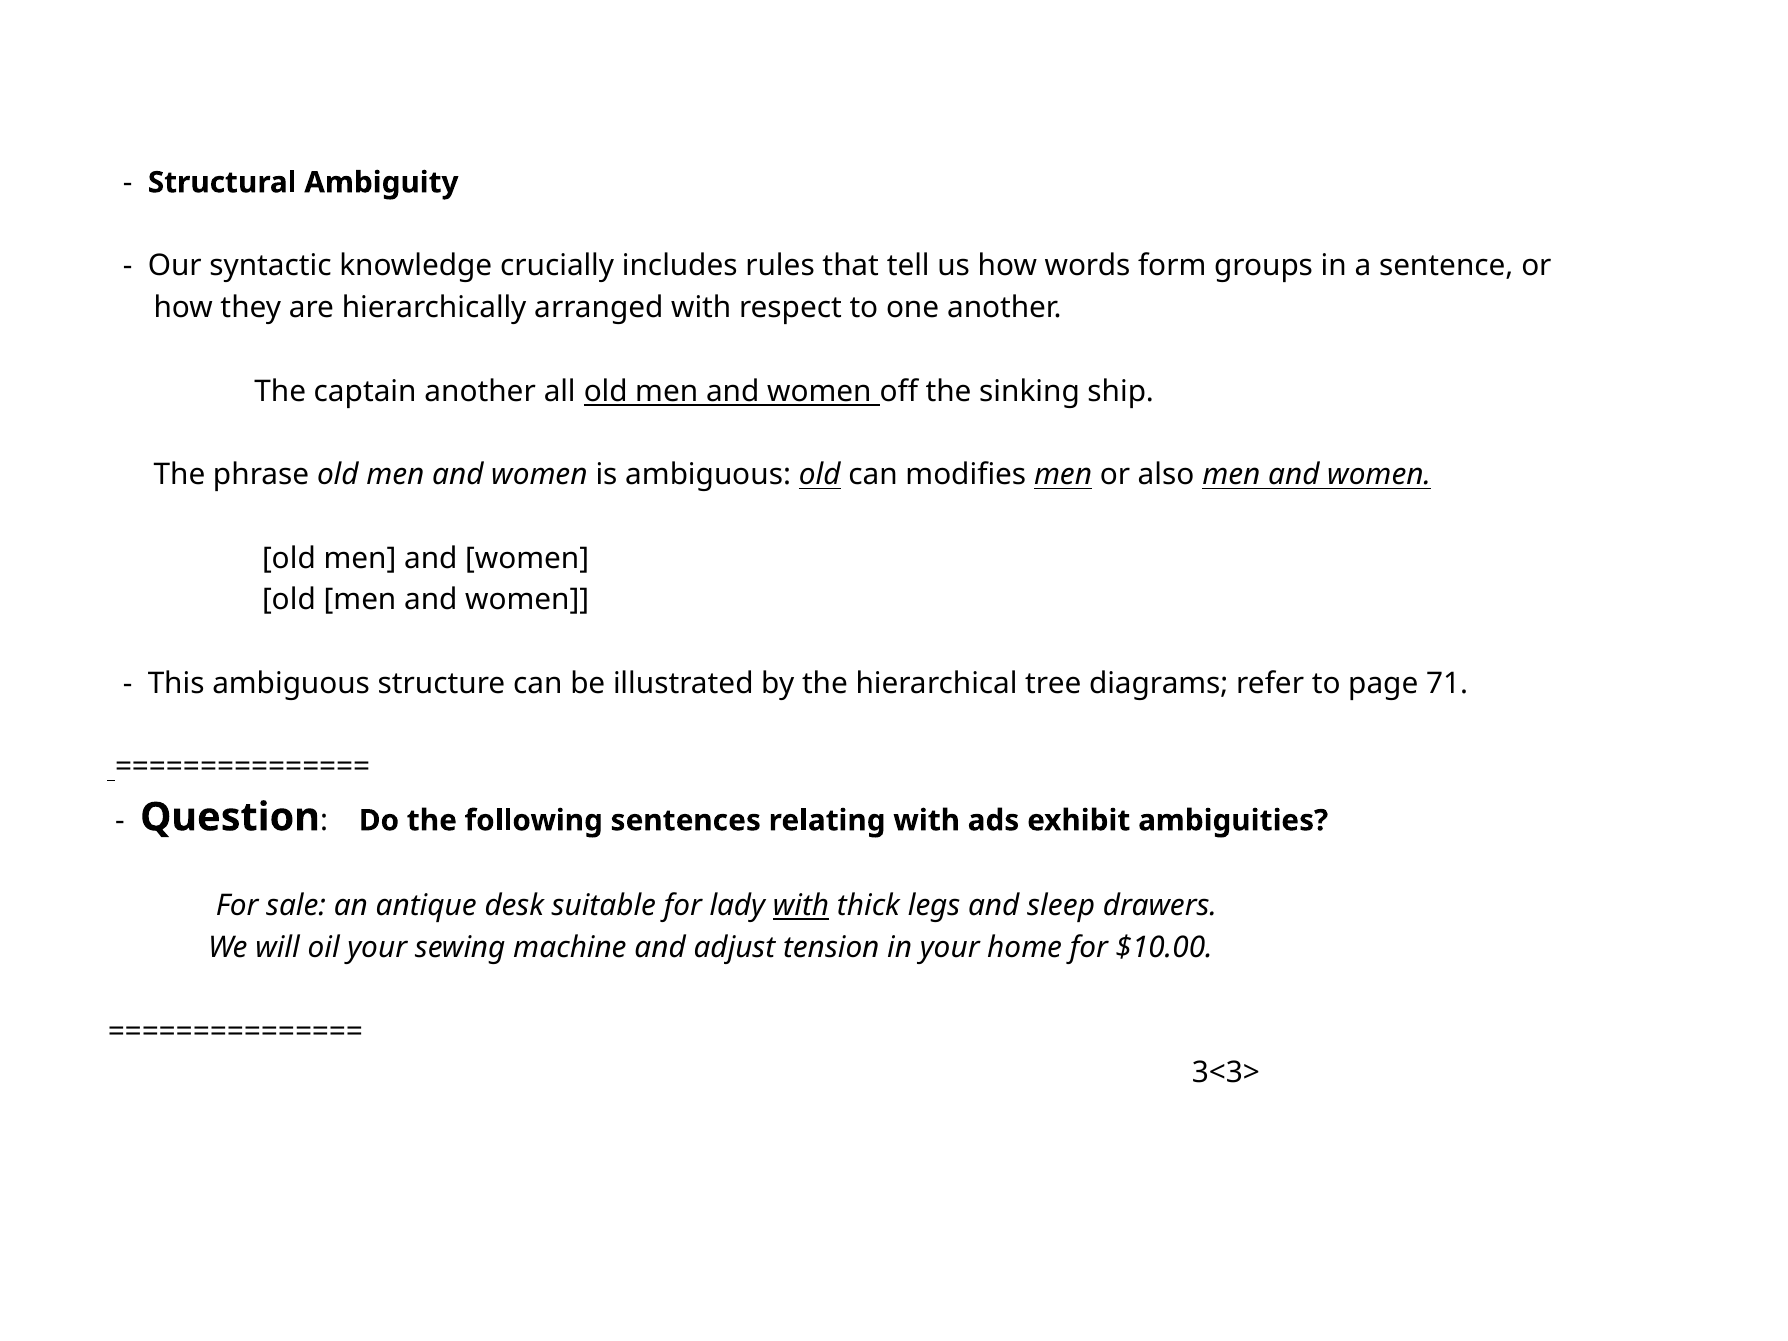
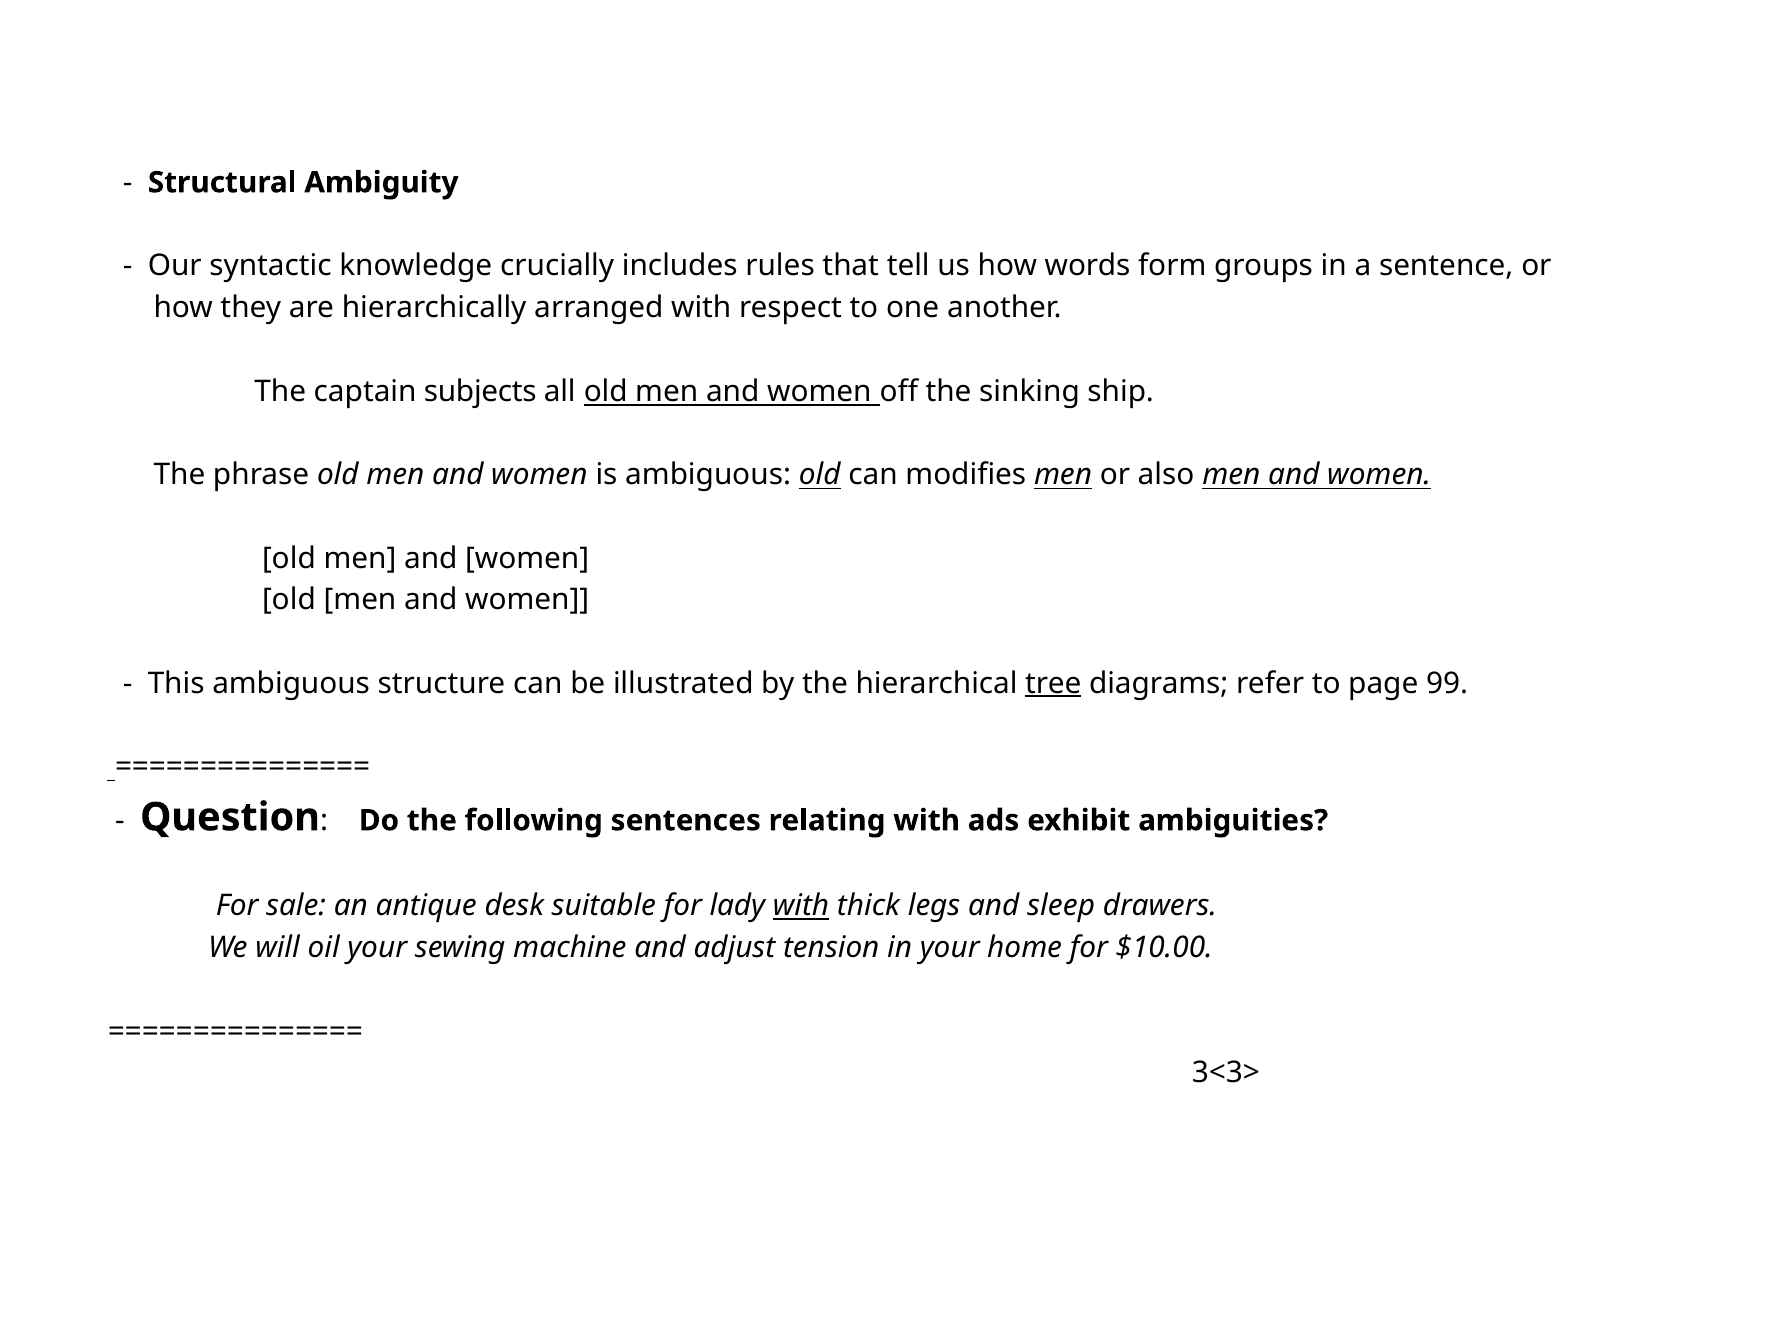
captain another: another -> subjects (480, 391)
tree underline: none -> present (1053, 683)
71: 71 -> 99 (1447, 683)
